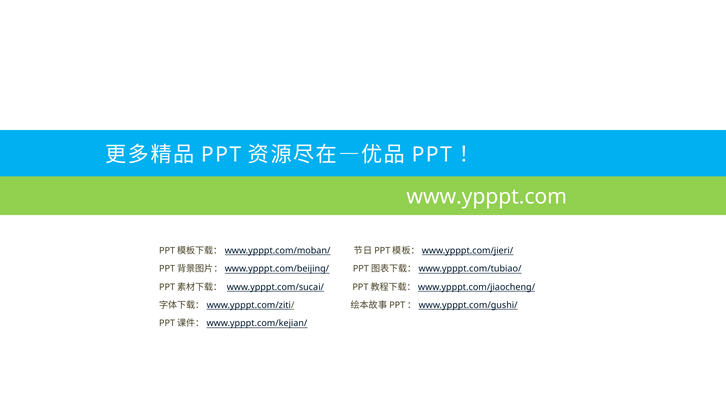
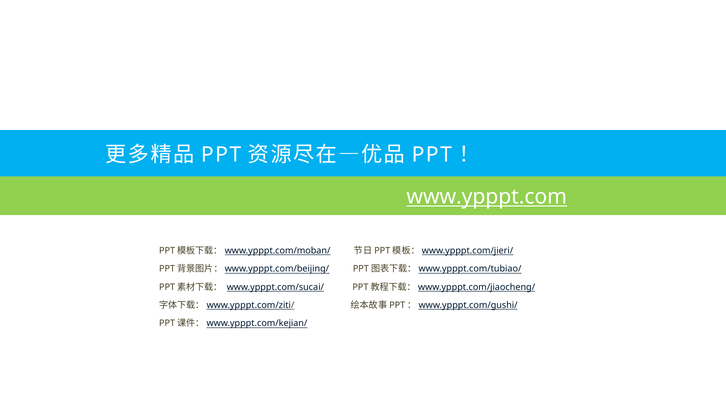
www.ypppt.com underline: none -> present (487, 197)
